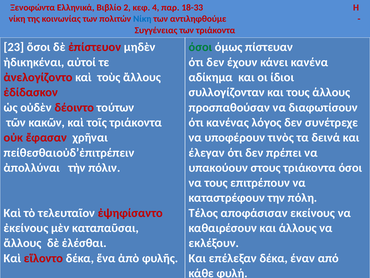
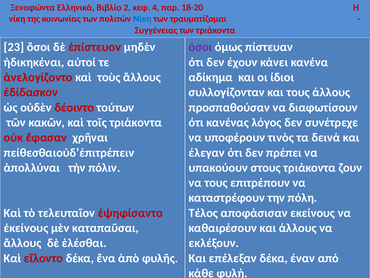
18-33: 18-33 -> 18-20 (192, 8)
αντιληφθούμε: αντιληφθούμε -> τραυματίζομαι (198, 19)
όσοι colour: green -> purple (200, 47)
τριάκοντα όσοι: όσοι -> ζουν (350, 167)
